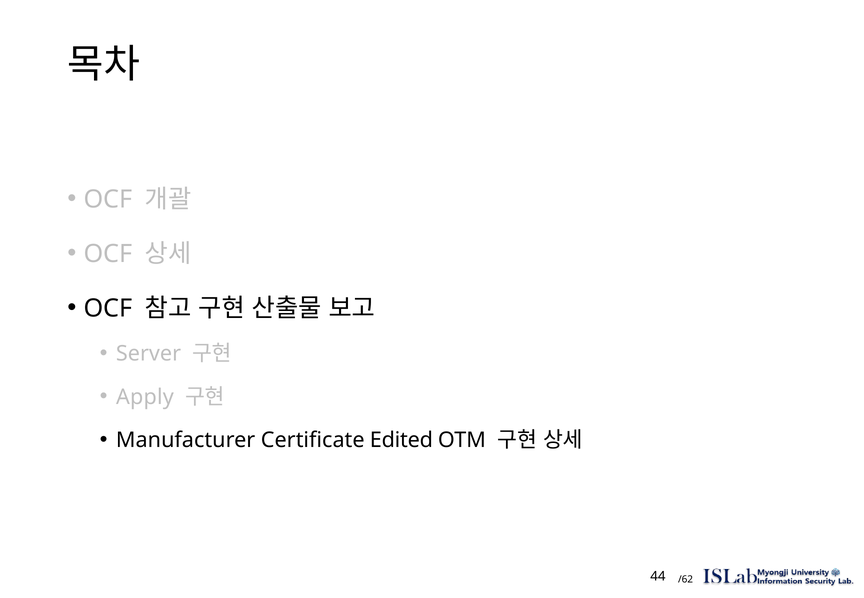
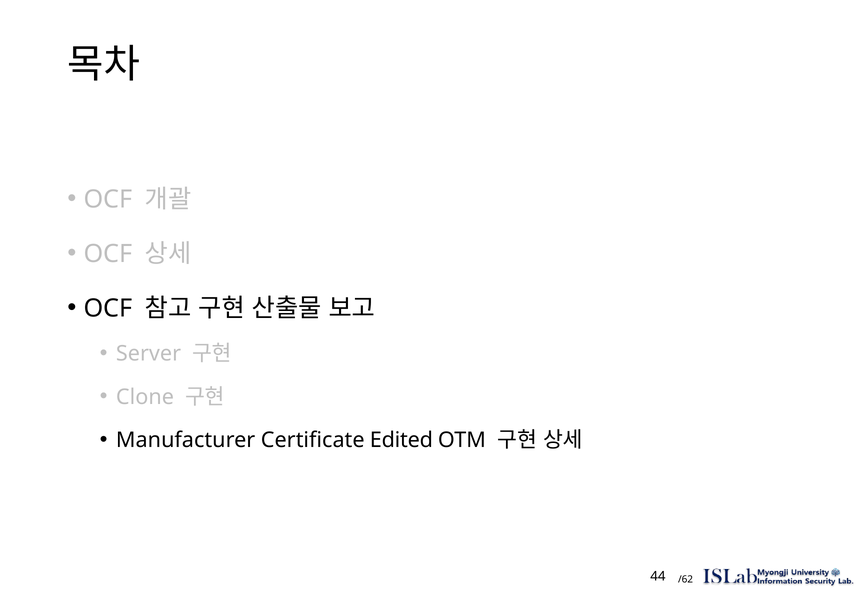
Apply: Apply -> Clone (145, 397)
